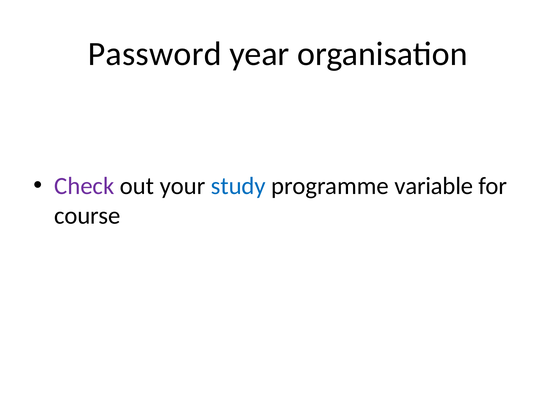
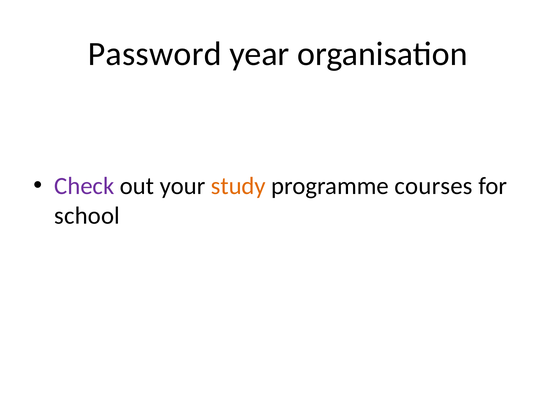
study colour: blue -> orange (238, 186)
variable: variable -> courses (434, 186)
course: course -> school (87, 216)
